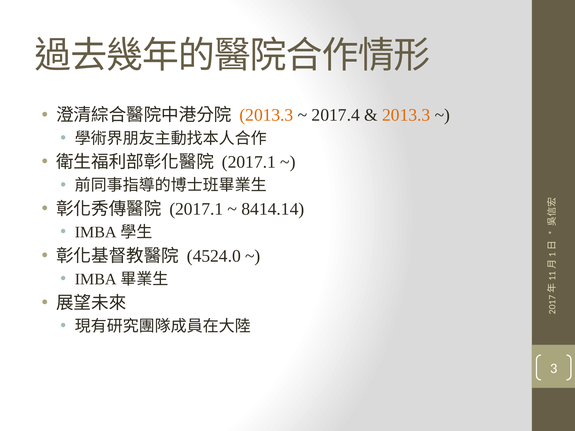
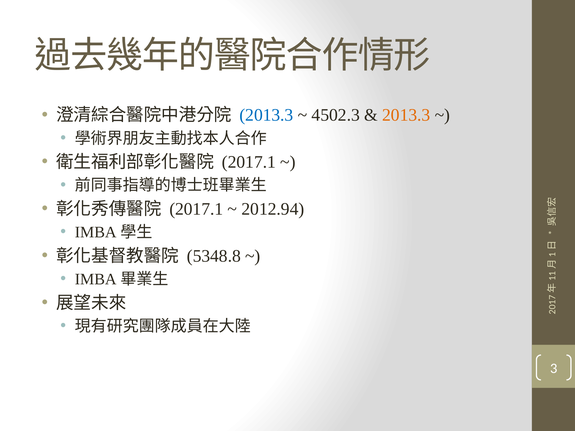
2013.3 colour: orange -> blue (266, 115)
2017.4: 2017.4 -> 4502.3 (336, 115)
8414.14: 8414.14 -> 2012.94 (273, 209)
4524.0: 4524.0 -> 5348.8 (214, 256)
